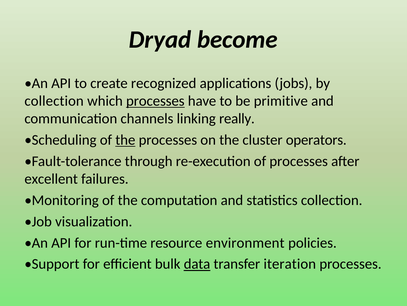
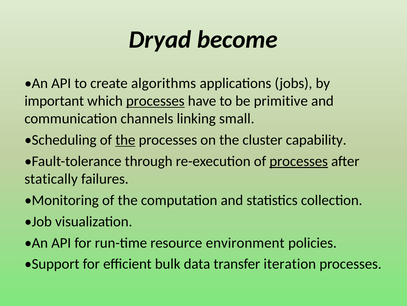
recognized: recognized -> algorithms (164, 83)
collection: collection -> important (54, 101)
really: really -> small (237, 118)
operators: operators -> capability (316, 140)
processes underline: none -> present (299, 161)
excellent: excellent -> statically (51, 178)
data underline: present -> none (197, 263)
